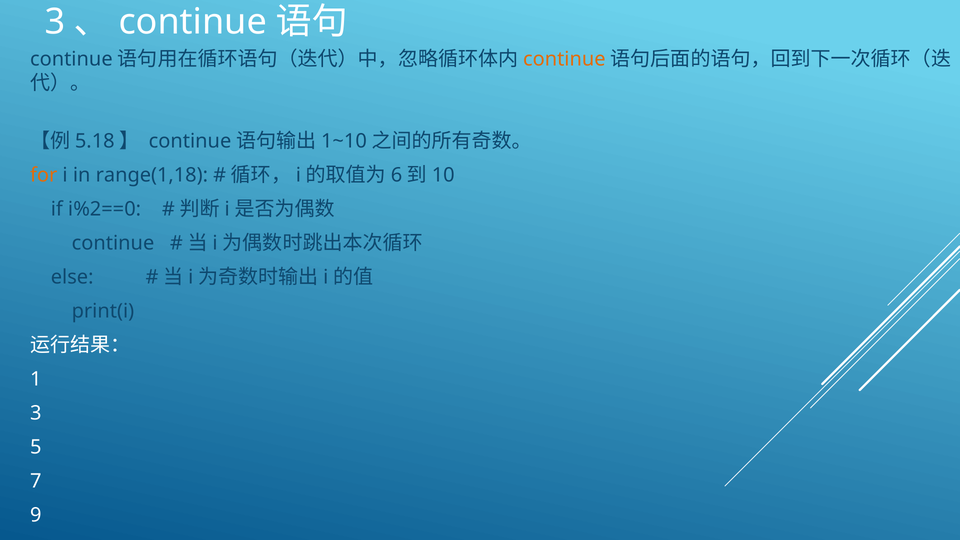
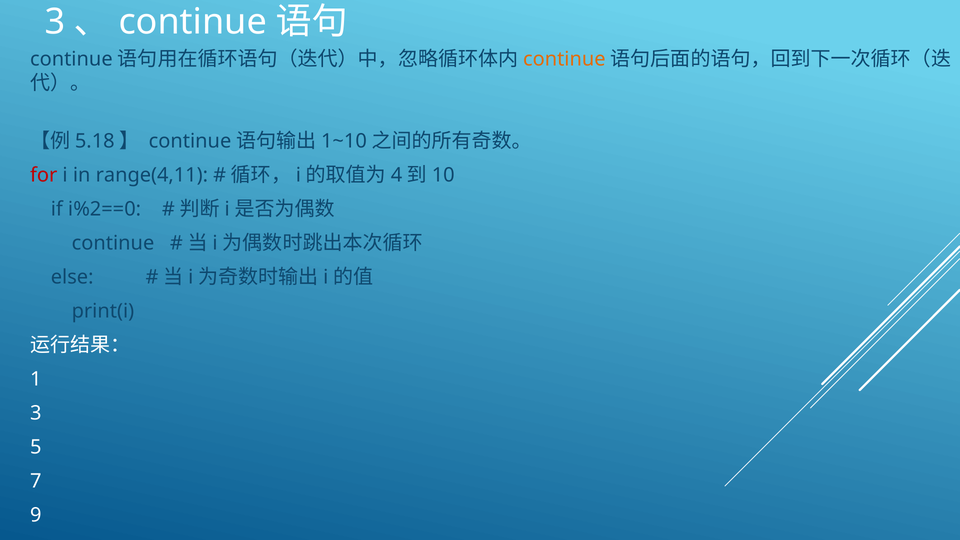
for colour: orange -> red (44, 175)
range(1,18: range(1,18 -> range(4,11 (152, 175)
6: 6 -> 4 (396, 175)
